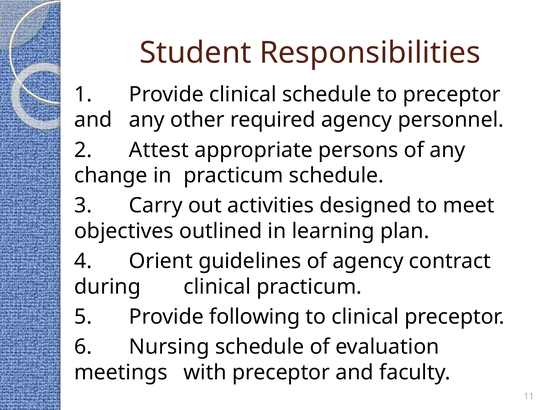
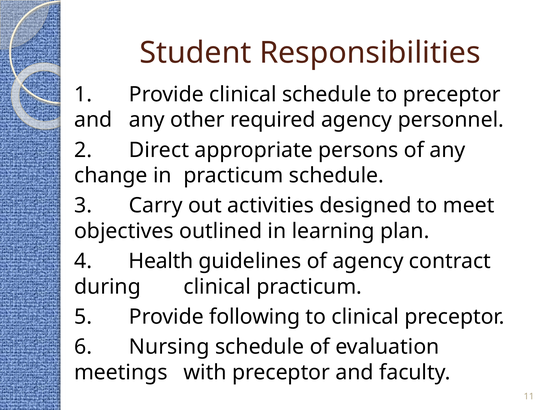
Attest: Attest -> Direct (159, 150)
Orient: Orient -> Health (161, 261)
